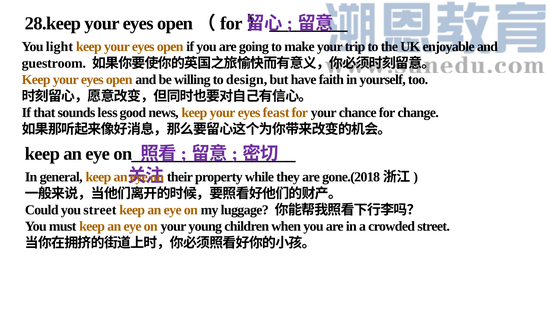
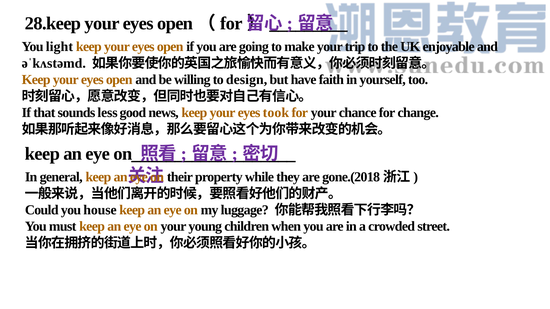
guestroom: guestroom -> əˈkʌstəmd (54, 63)
feast: feast -> took (276, 113)
you street: street -> house (100, 210)
